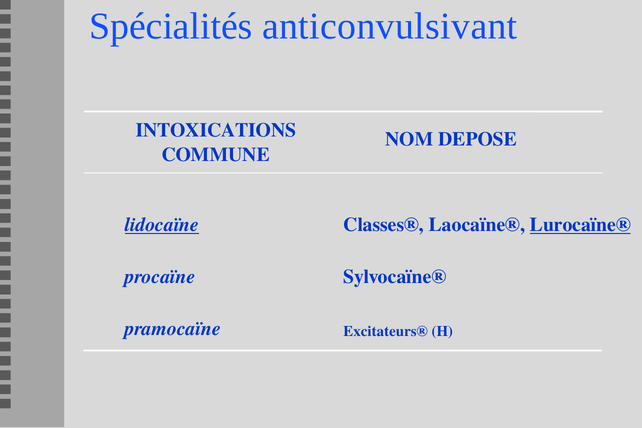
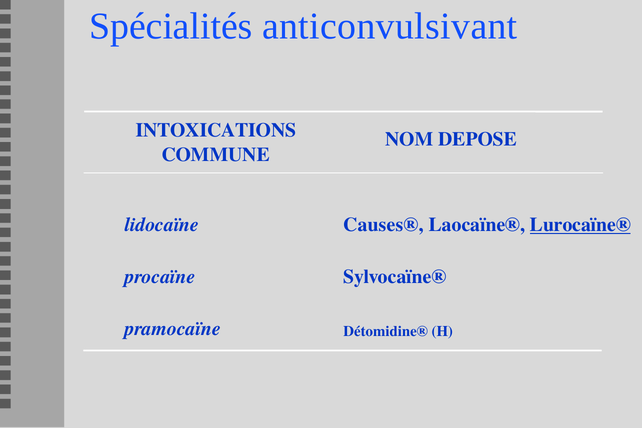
lidocaïne underline: present -> none (162, 225)
Classes®: Classes® -> Causes® (383, 225)
Excitateurs®: Excitateurs® -> Détomidine® (386, 331)
